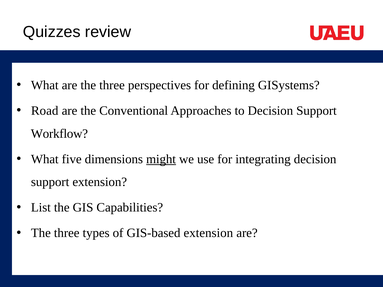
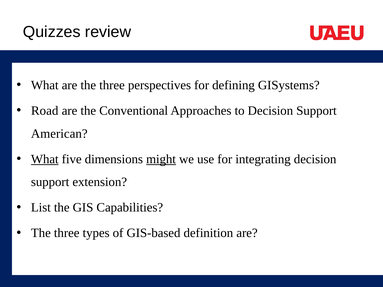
Workflow: Workflow -> American (59, 134)
What underline: none -> present (45, 159)
GIS-based extension: extension -> definition (208, 233)
